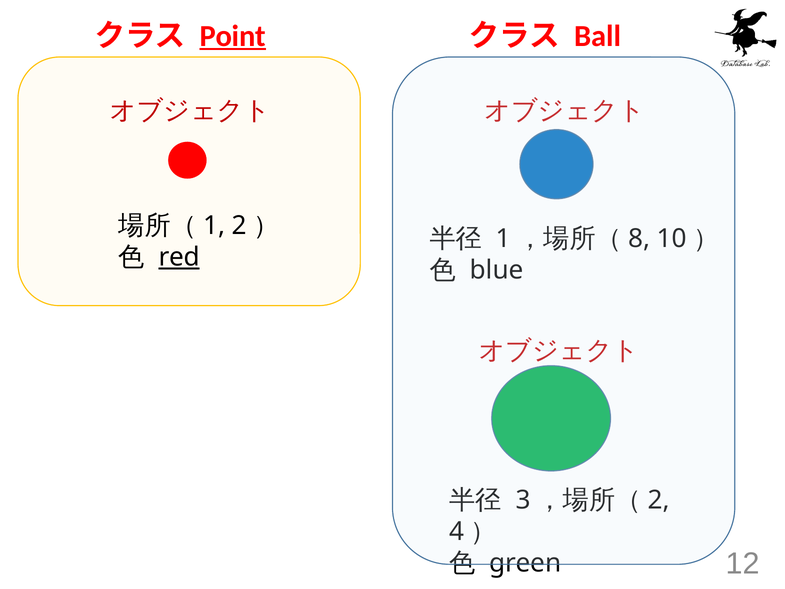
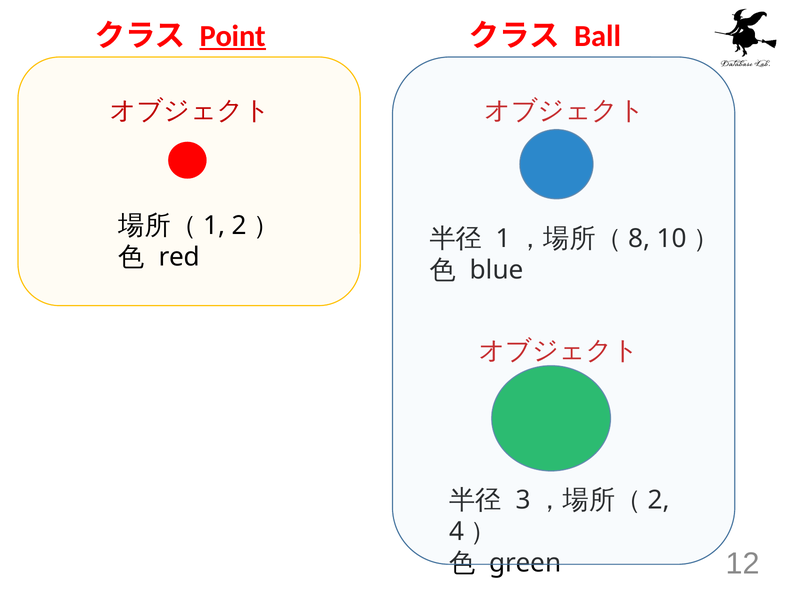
red underline: present -> none (179, 257)
